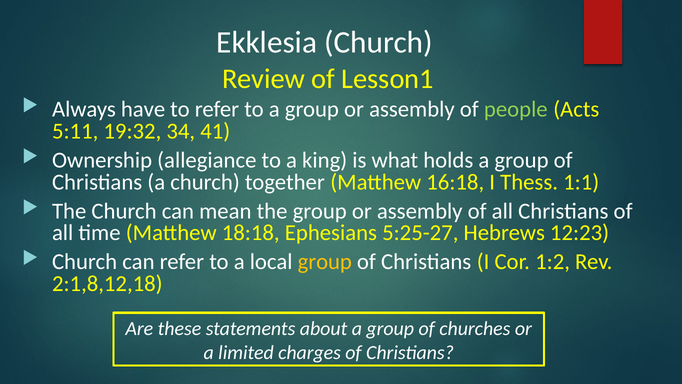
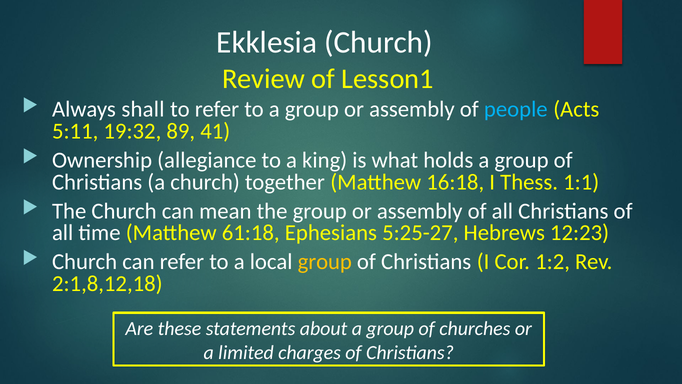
have: have -> shall (143, 109)
people colour: light green -> light blue (516, 109)
34: 34 -> 89 (181, 131)
18:18: 18:18 -> 61:18 (251, 233)
